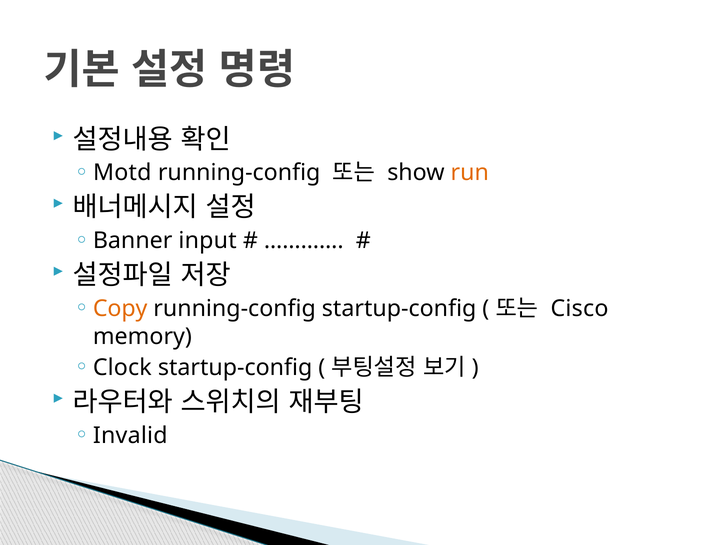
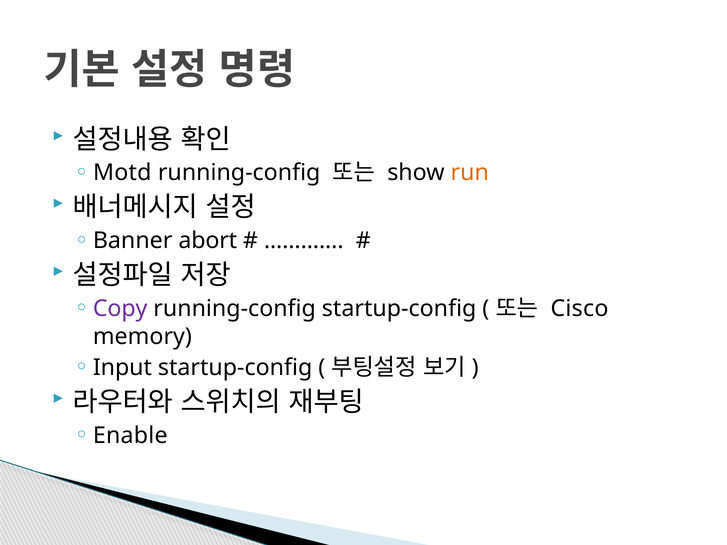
input: input -> abort (208, 241)
Copy colour: orange -> purple (120, 309)
Clock: Clock -> Input (122, 368)
Invalid: Invalid -> Enable (130, 436)
